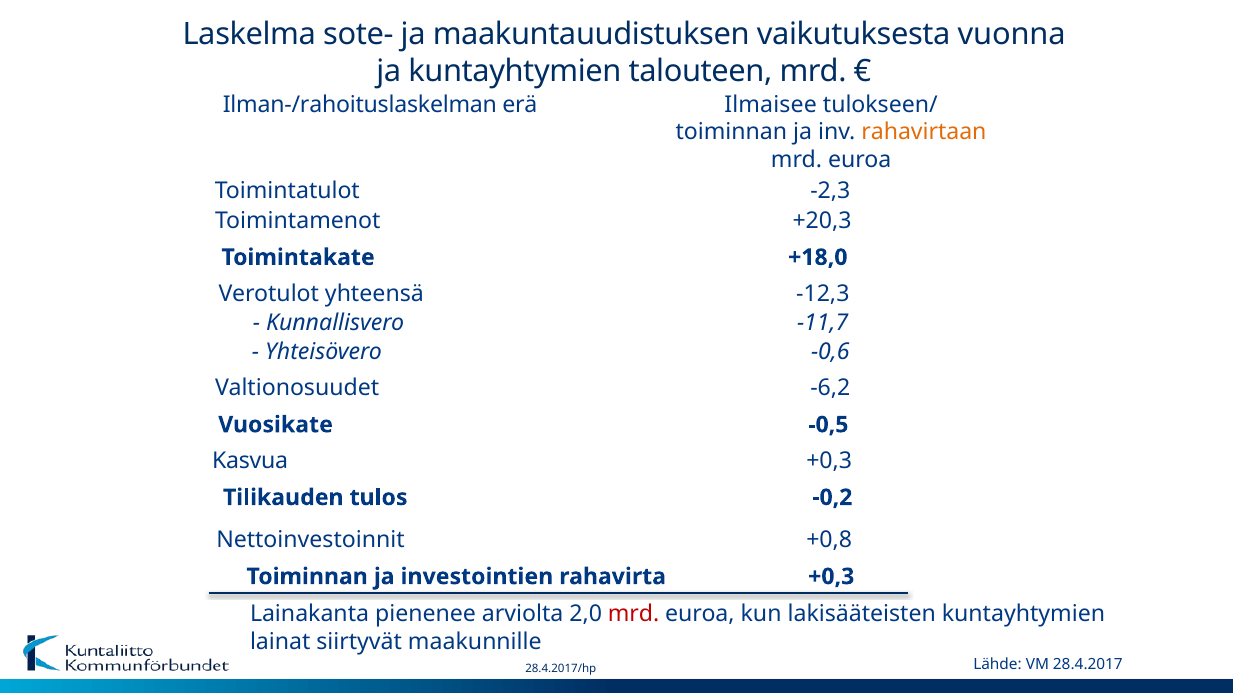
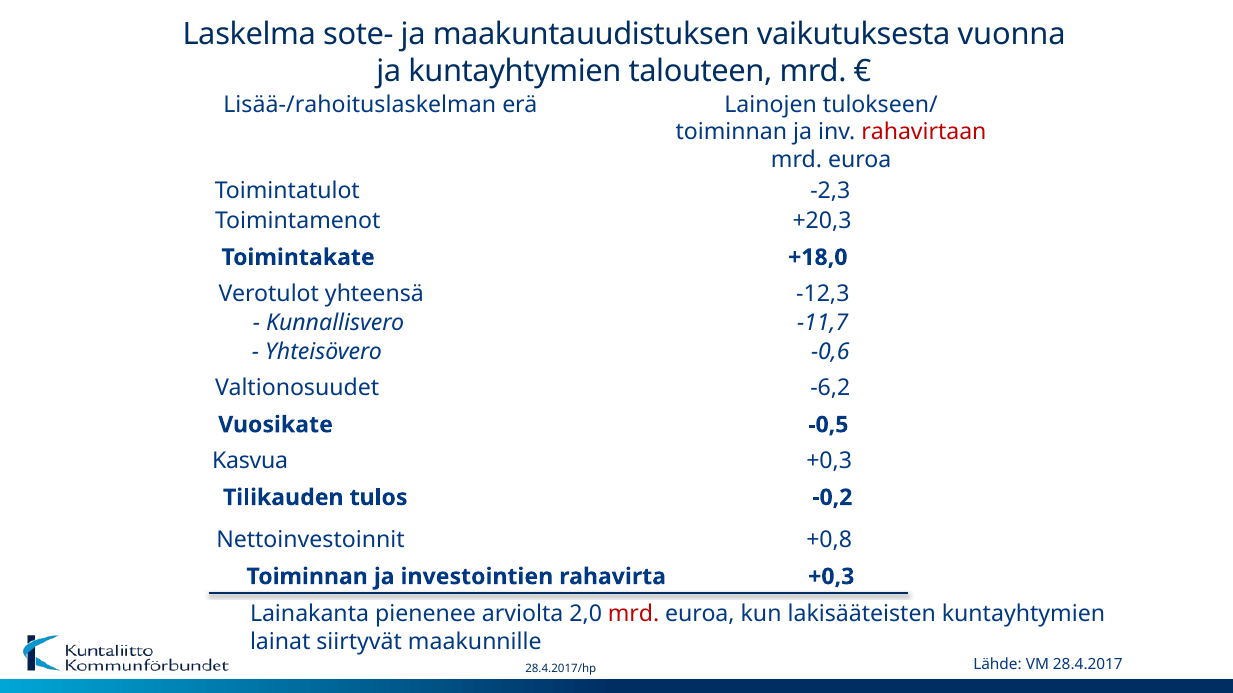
Ilman-/rahoituslaskelman: Ilman-/rahoituslaskelman -> Lisää-/rahoituslaskelman (360, 105)
Ilmaisee: Ilmaisee -> Lainojen (771, 105)
rahavirtaan colour: orange -> red (924, 132)
